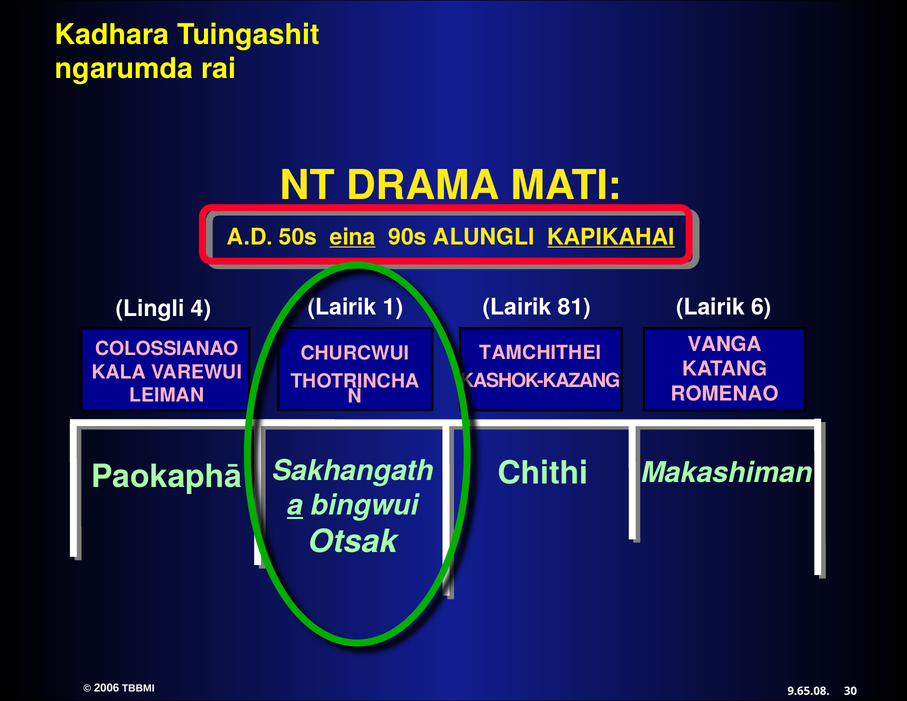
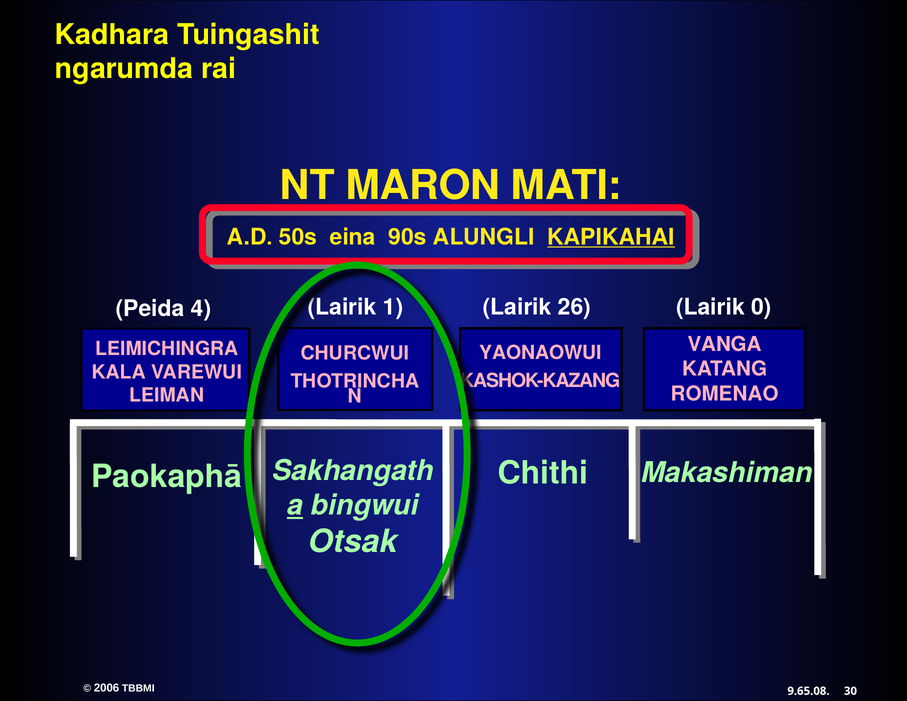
DRAMA: DRAMA -> MARON (423, 186)
eina underline: present -> none (353, 237)
81: 81 -> 26 (575, 307)
6: 6 -> 0 (761, 307)
Lingli: Lingli -> Peida (150, 309)
COLOSSIANAO: COLOSSIANAO -> LEIMICHINGRA (167, 349)
TAMCHITHEI: TAMCHITHEI -> YAONAOWUI (541, 353)
